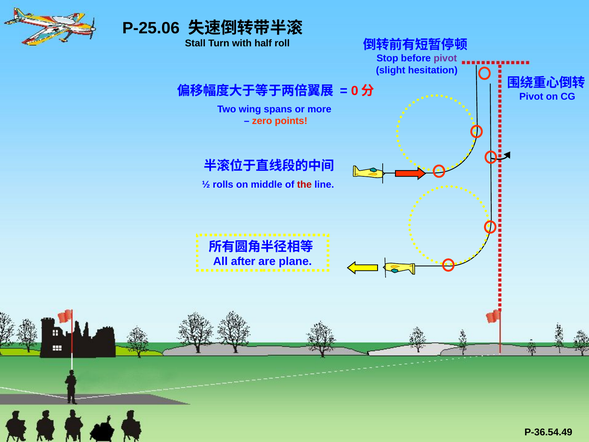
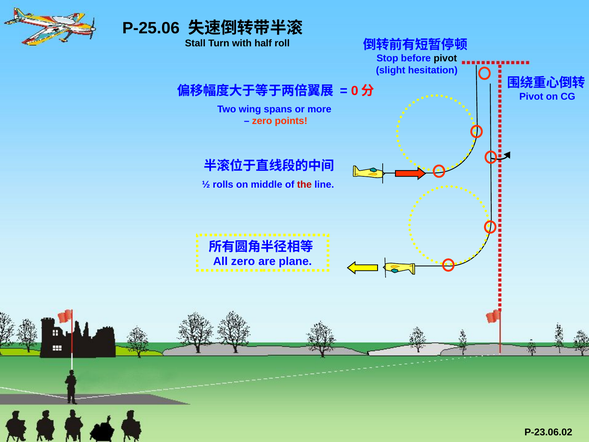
pivot colour: purple -> black (445, 58)
after: after -> zero (243, 261)
P-36.54.49: P-36.54.49 -> P-23.06.02 (548, 432)
